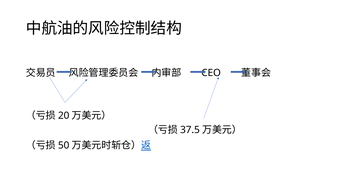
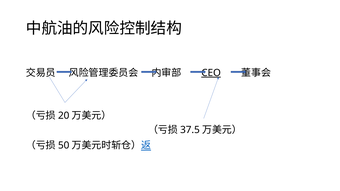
CEO underline: none -> present (211, 73)
